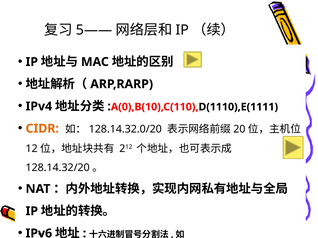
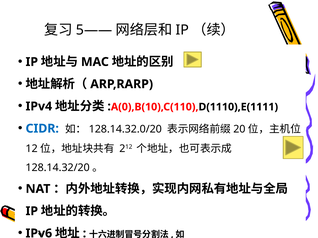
CIDR colour: orange -> blue (42, 129)
